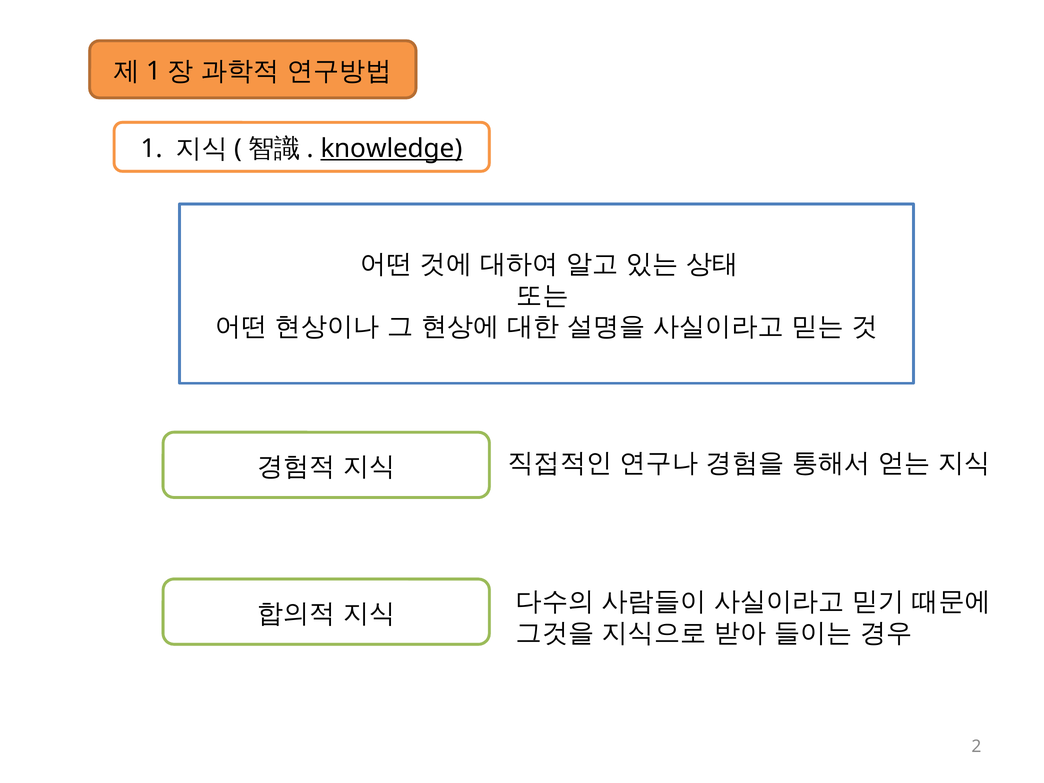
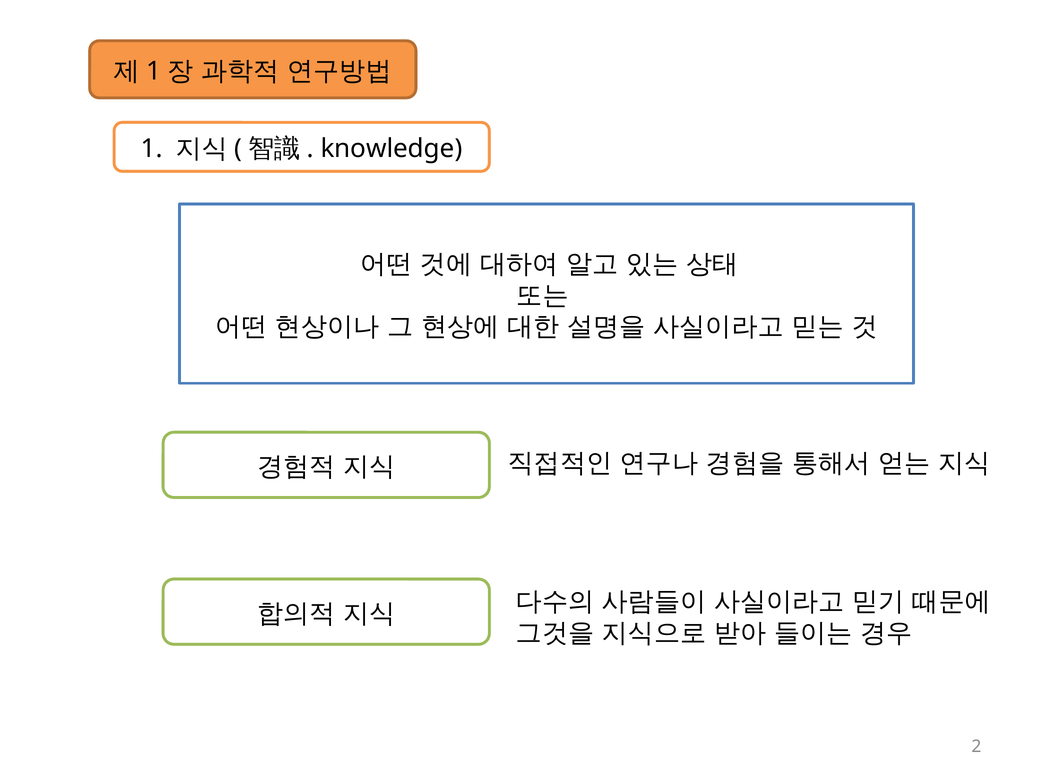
knowledge underline: present -> none (391, 149)
